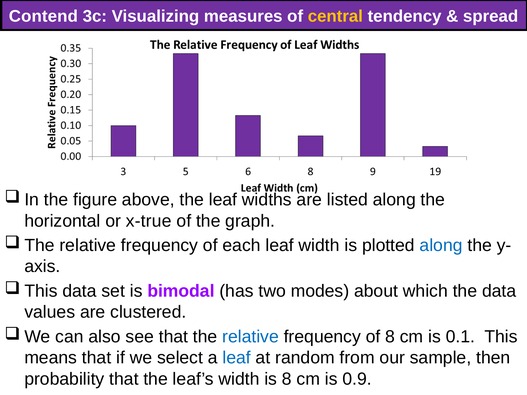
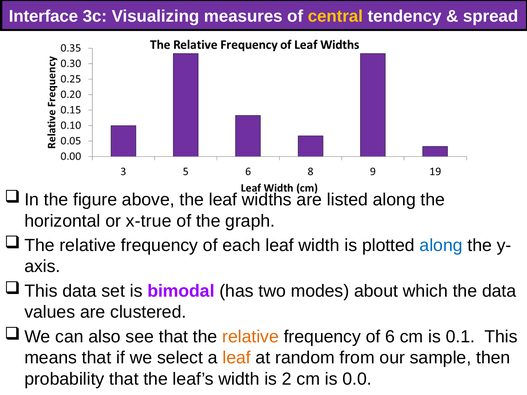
Contend: Contend -> Interface (43, 16)
relative colour: blue -> orange (251, 337)
of 8: 8 -> 6 (390, 337)
leaf colour: blue -> orange (237, 358)
is 8: 8 -> 2 (287, 379)
0.9: 0.9 -> 0.0 (357, 379)
